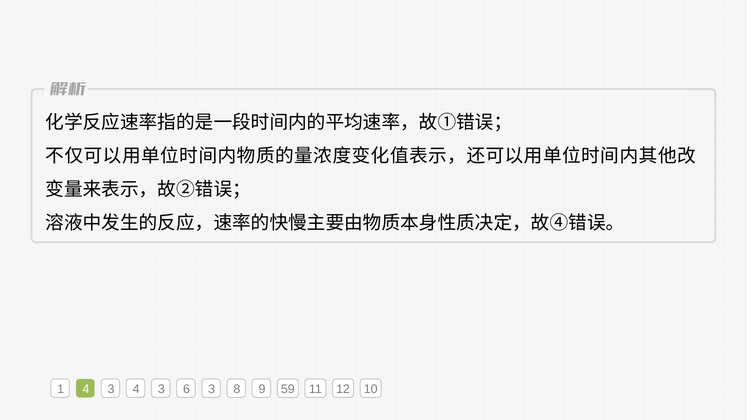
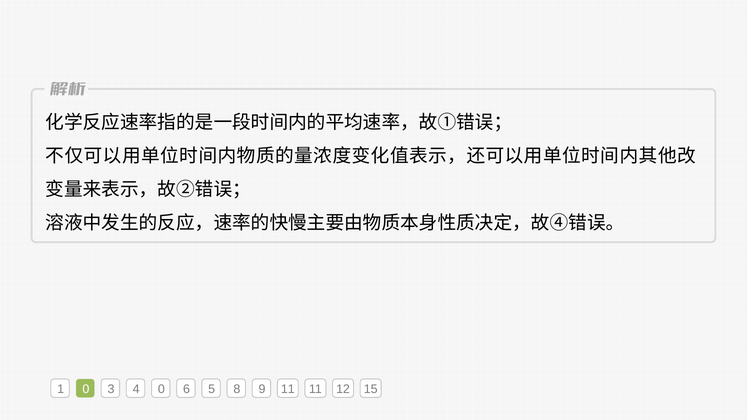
1 4: 4 -> 0 (86, 389)
3 4 3: 3 -> 0 (161, 389)
6 3: 3 -> 5 (212, 389)
9 59: 59 -> 11 (288, 389)
10: 10 -> 15 (371, 389)
